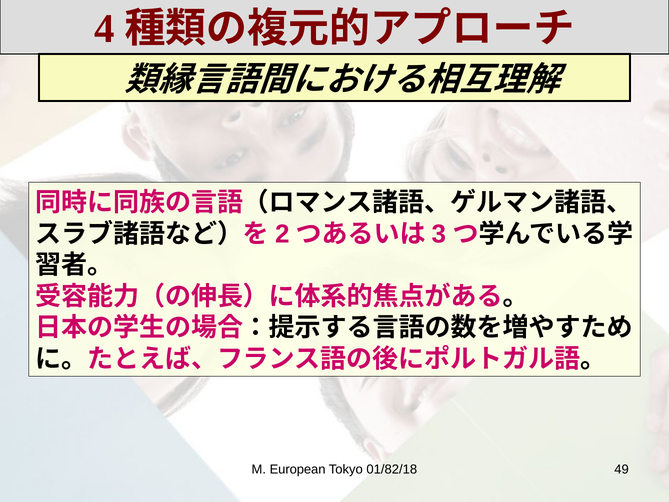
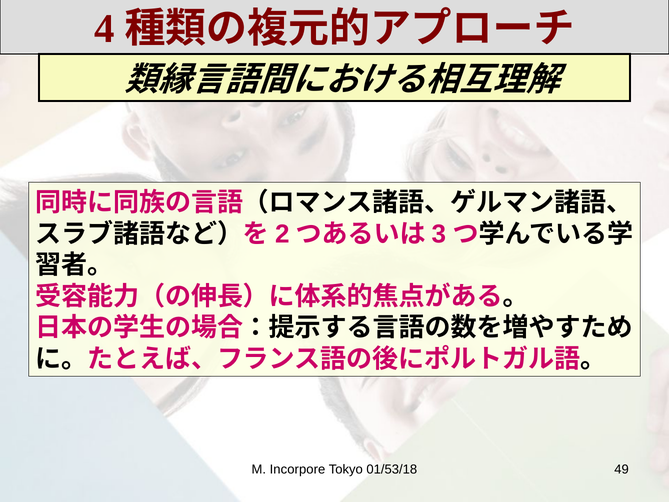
European: European -> Incorpore (297, 469)
01/82/18: 01/82/18 -> 01/53/18 (392, 469)
